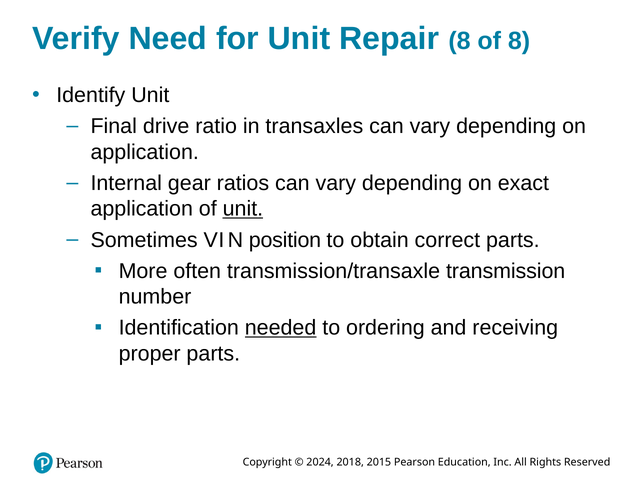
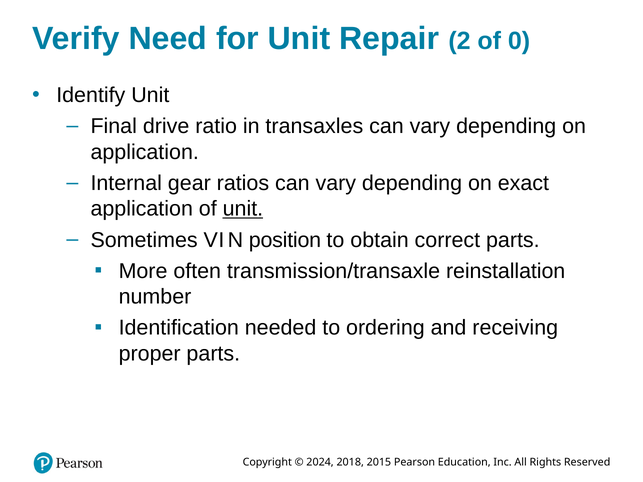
Repair 8: 8 -> 2 (460, 41)
of 8: 8 -> 0 (519, 41)
transmission: transmission -> reinstallation (506, 271)
needed underline: present -> none (281, 328)
